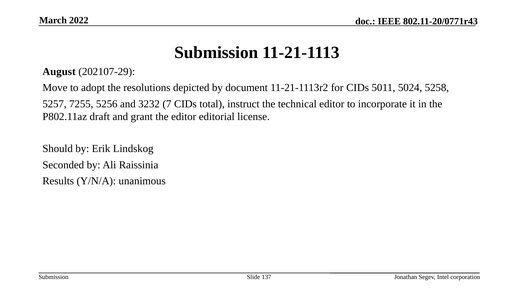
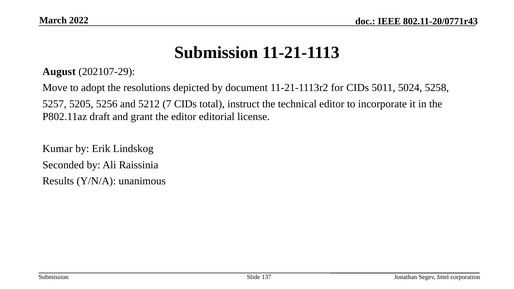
7255: 7255 -> 5205 (81, 104)
3232: 3232 -> 5212 (149, 104)
Should: Should -> Kumar (58, 149)
